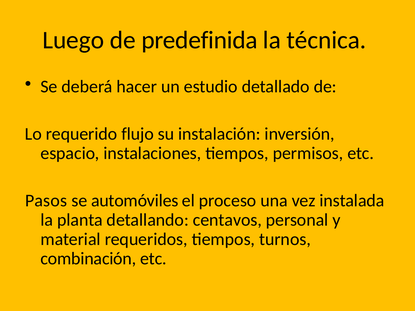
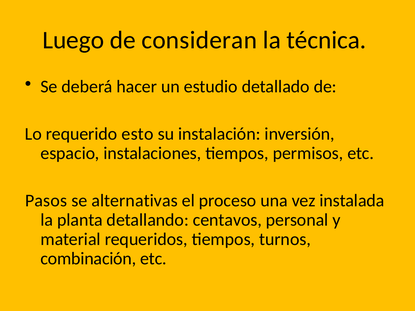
predefinida: predefinida -> consideran (199, 40)
flujo: flujo -> esto (138, 134)
automóviles: automóviles -> alternativas (135, 201)
